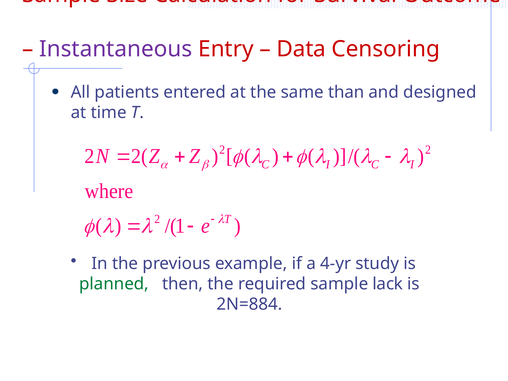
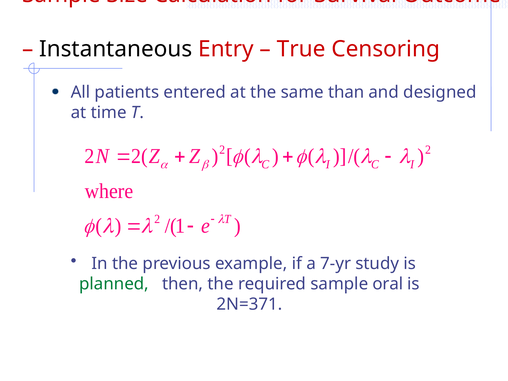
Instantaneous colour: purple -> black (116, 49)
Data: Data -> True (301, 49)
4-yr: 4-yr -> 7-yr (336, 264)
lack: lack -> oral (388, 284)
2N=884: 2N=884 -> 2N=371 (249, 304)
